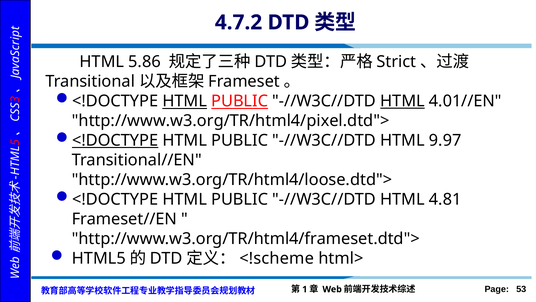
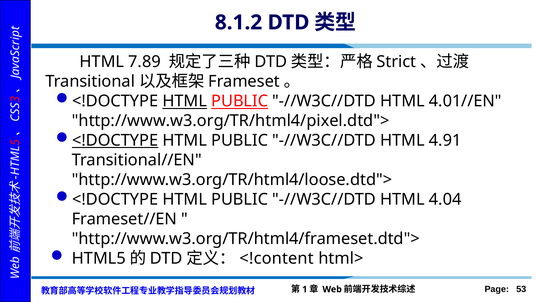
4.7.2: 4.7.2 -> 8.1.2 (239, 22)
5.86: 5.86 -> 7.89 (145, 62)
HTML underline: present -> none (402, 101)
9.97: 9.97 -> 4.91 (445, 140)
4.81: 4.81 -> 4.04 (445, 199)
<!scheme: <!scheme -> <!content (277, 258)
